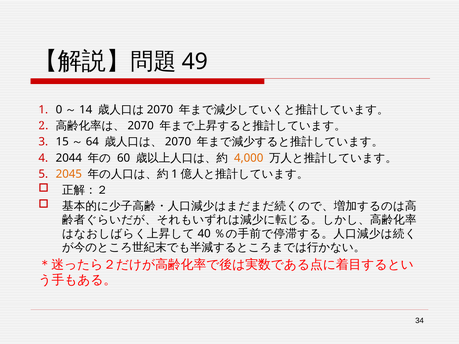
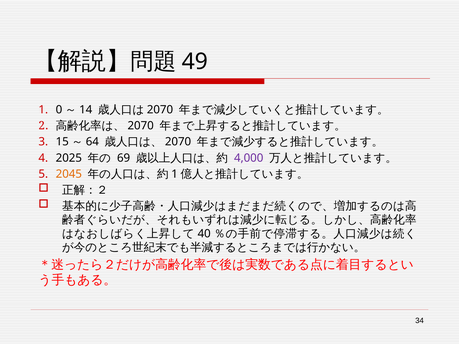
2044: 2044 -> 2025 (69, 158)
60: 60 -> 69 (124, 158)
4,000 colour: orange -> purple (249, 158)
